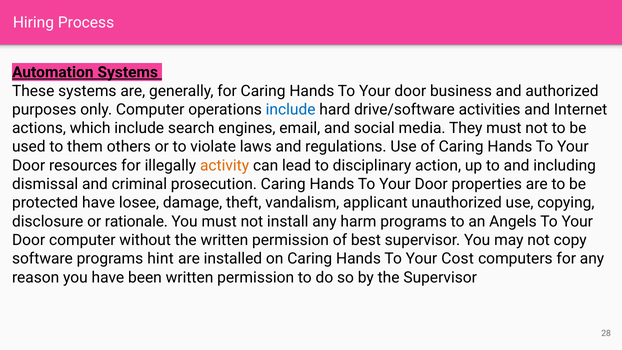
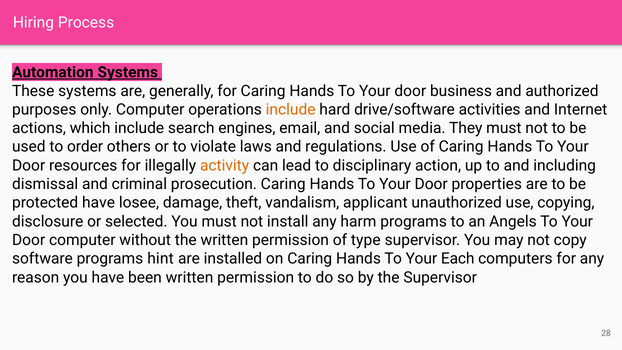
include colour: blue -> orange (291, 109)
them: them -> order (85, 147)
rationale: rationale -> selected (136, 221)
best: best -> type (366, 240)
Cost: Cost -> Each (458, 259)
